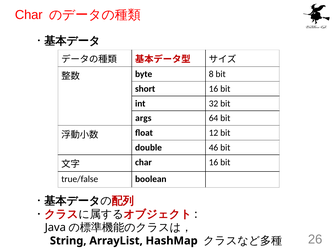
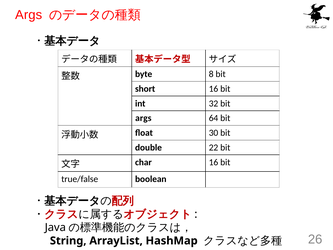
Char: Char -> Args (29, 15)
12: 12 -> 30 (214, 133)
46: 46 -> 22 (214, 147)
